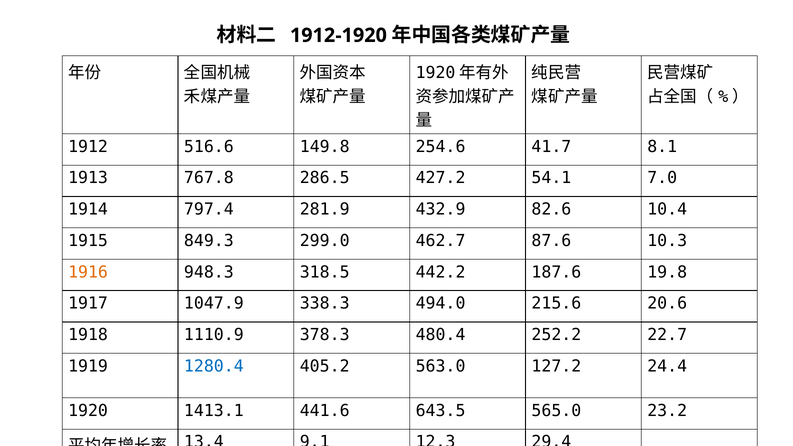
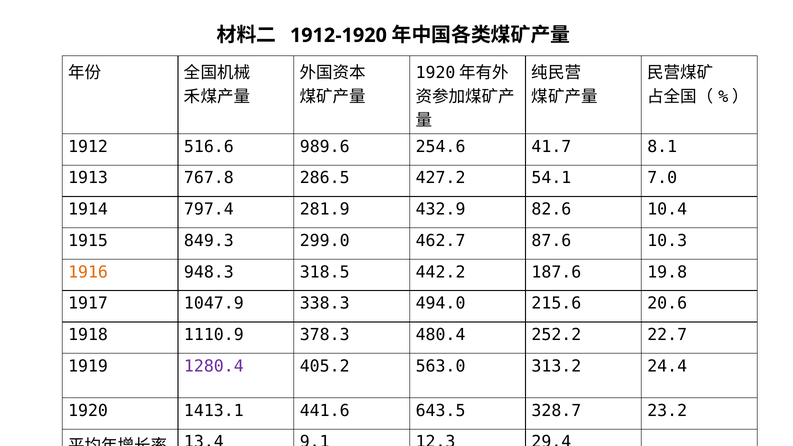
149.8: 149.8 -> 989.6 (325, 147)
1280.4 colour: blue -> purple (214, 366)
127.2: 127.2 -> 313.2 (556, 366)
565.0: 565.0 -> 328.7 (556, 411)
